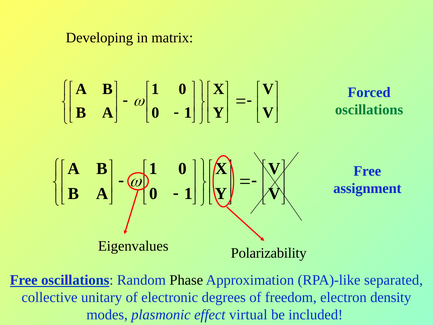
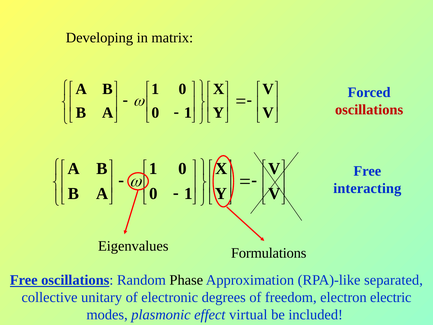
oscillations colour: green -> red (369, 110)
assignment: assignment -> interacting (367, 188)
Polarizability: Polarizability -> Formulations (269, 253)
density: density -> electric (391, 297)
